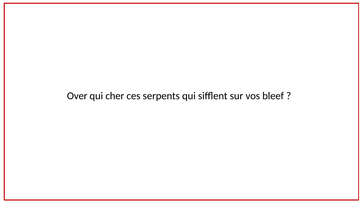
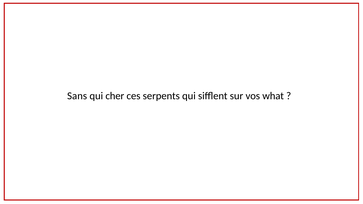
Over: Over -> Sans (77, 96)
bleef: bleef -> what (273, 96)
